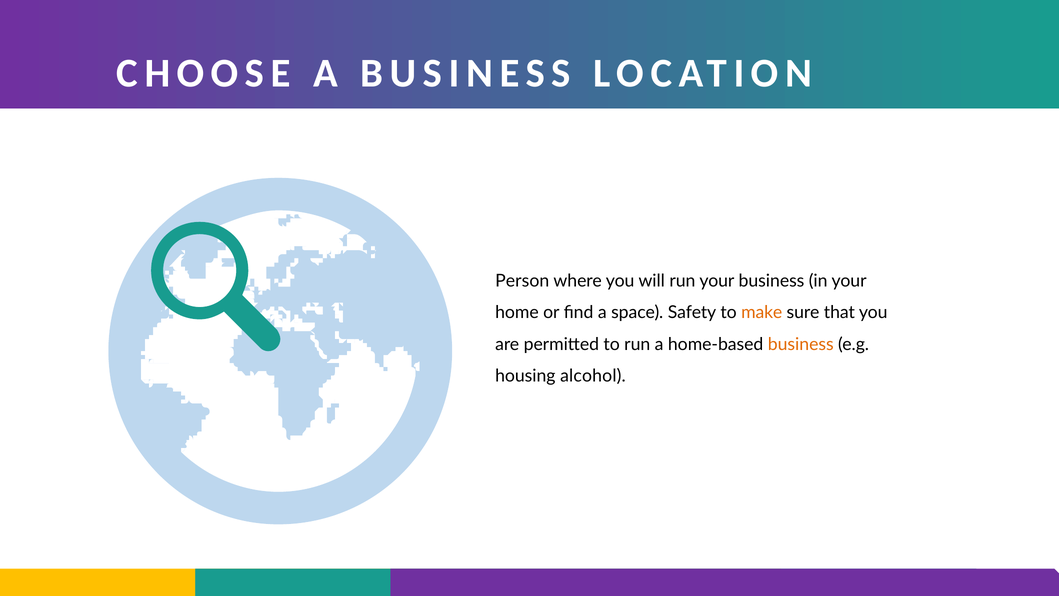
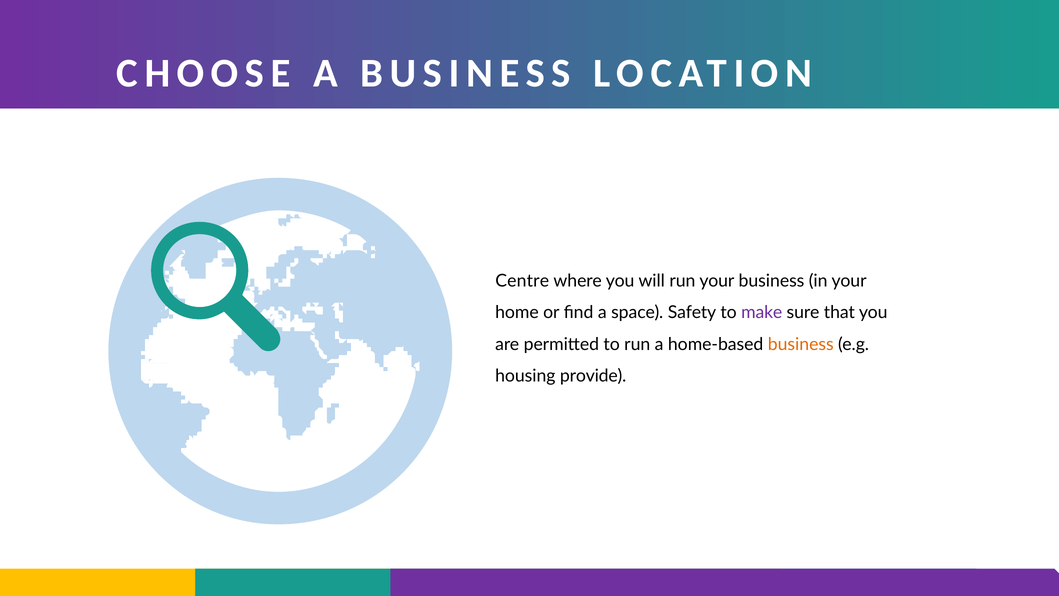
Person: Person -> Centre (522, 281)
make colour: orange -> purple (762, 312)
alcohol: alcohol -> provide (593, 376)
